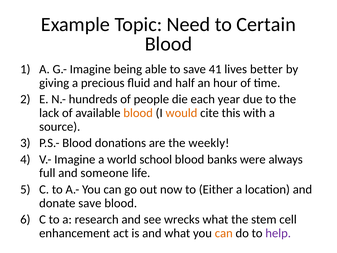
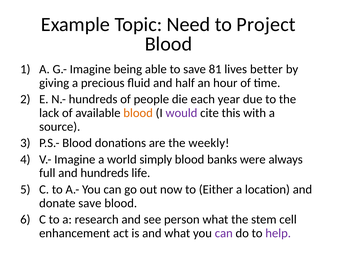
Certain: Certain -> Project (266, 25)
41: 41 -> 81 (215, 69)
would colour: orange -> purple (181, 113)
school: school -> simply (156, 159)
and someone: someone -> hundreds (105, 173)
wrecks: wrecks -> person (182, 219)
can colour: orange -> purple (224, 233)
